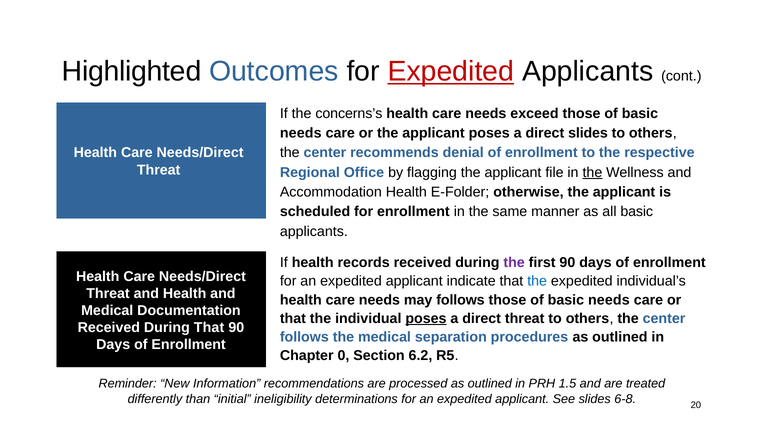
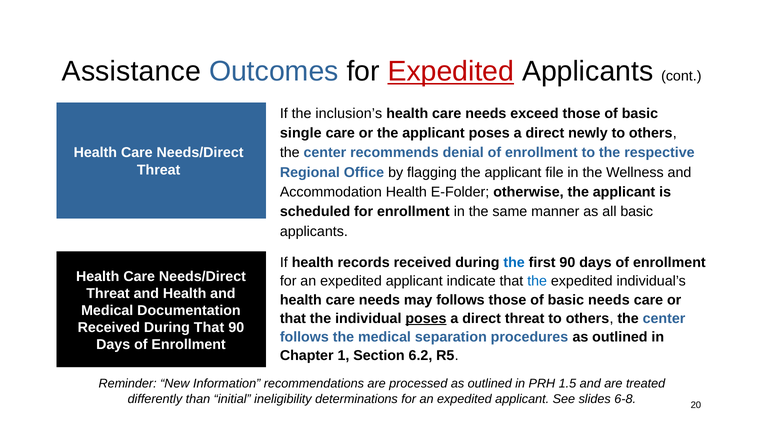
Highlighted: Highlighted -> Assistance (131, 71)
concerns’s: concerns’s -> inclusion’s (349, 114)
needs: needs -> single (301, 133)
direct slides: slides -> newly (588, 133)
the underline: present -> none (592, 172)
the colour: purple -> blue (514, 263)
0: 0 -> 1 (343, 356)
